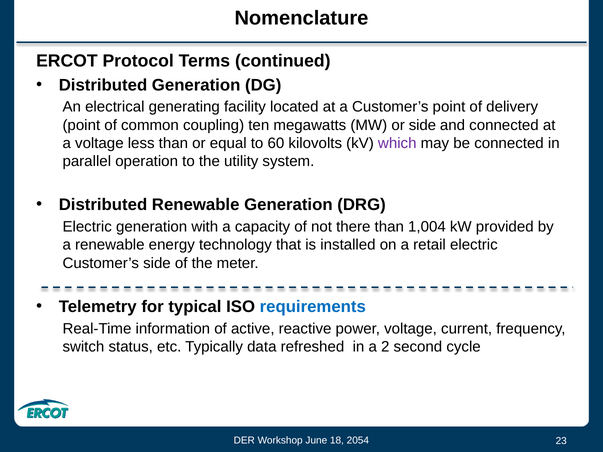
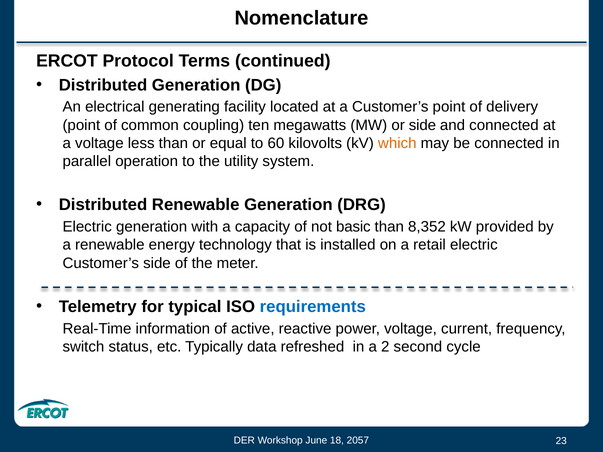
which colour: purple -> orange (397, 143)
there: there -> basic (353, 227)
1,004: 1,004 -> 8,352 (427, 227)
2054: 2054 -> 2057 (358, 441)
